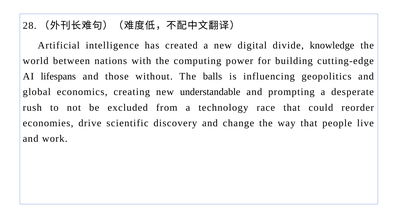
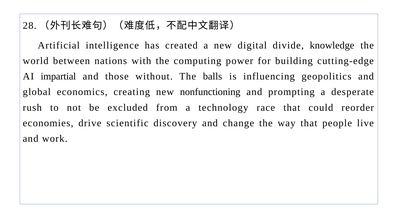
lifespans: lifespans -> impartial (58, 76)
understandable: understandable -> nonfunctioning (210, 92)
